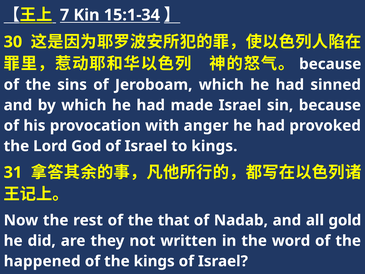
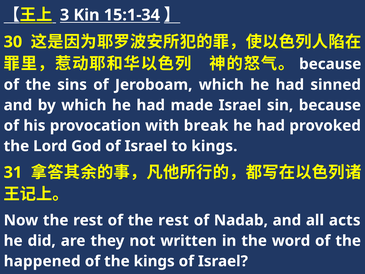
7: 7 -> 3 (65, 15)
anger: anger -> break (206, 126)
of the that: that -> rest (173, 220)
gold: gold -> acts (345, 220)
